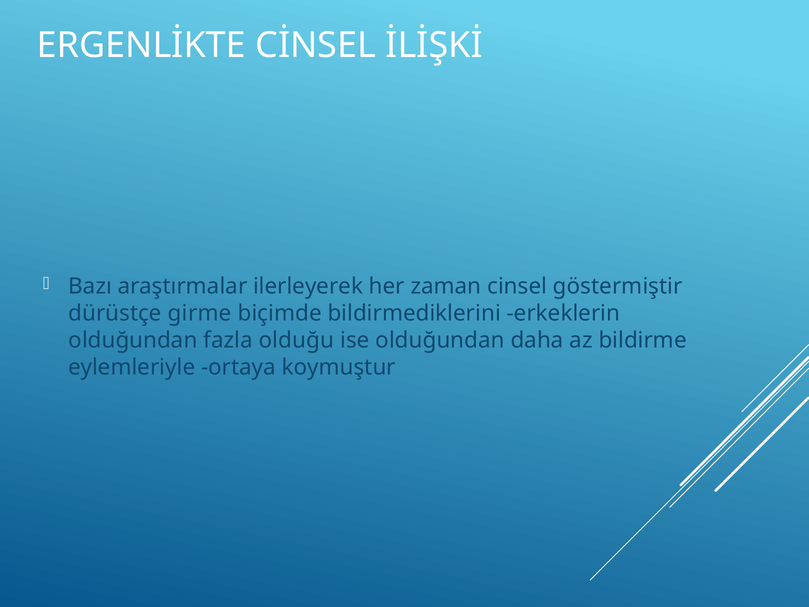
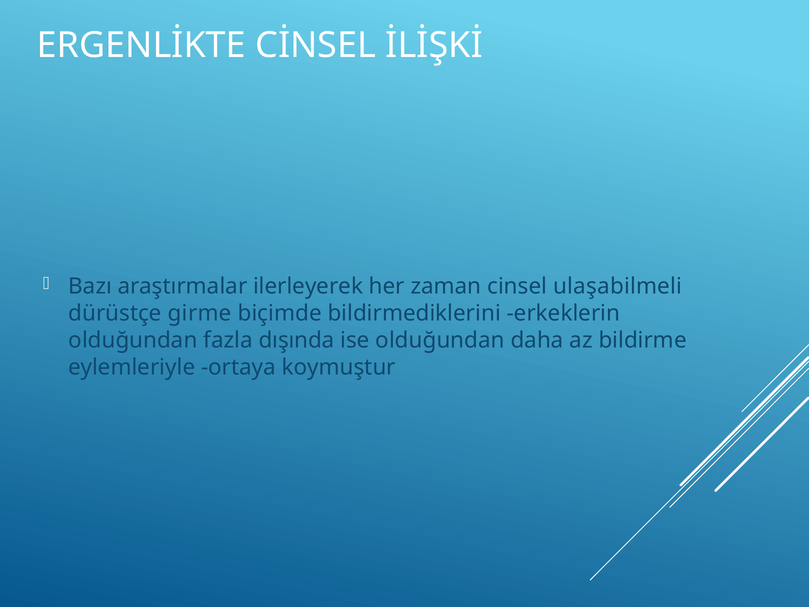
göstermiştir: göstermiştir -> ulaşabilmeli (618, 286)
olduğu: olduğu -> dışında (297, 340)
